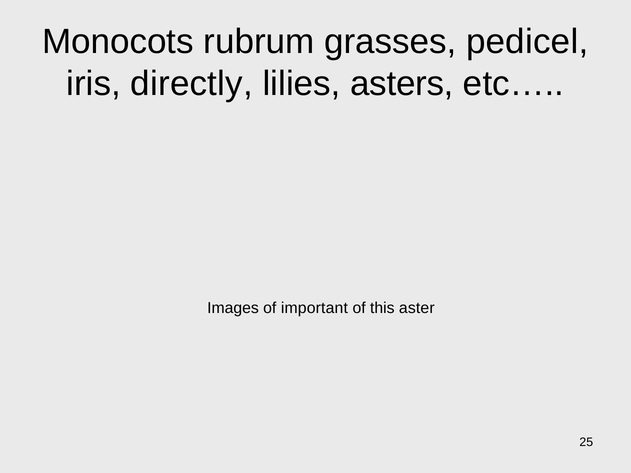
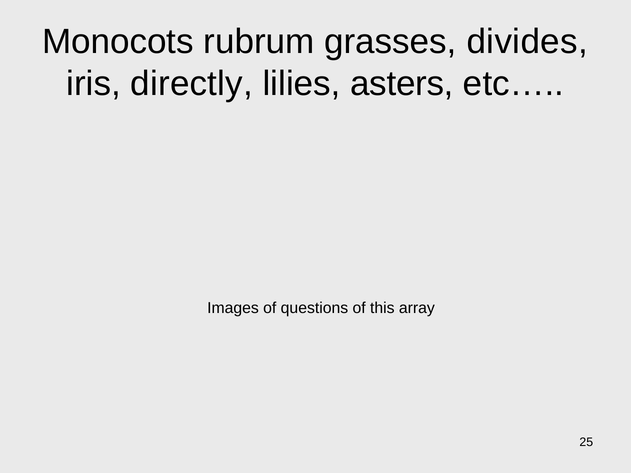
pedicel: pedicel -> divides (527, 42)
important: important -> questions (314, 308)
aster: aster -> array (417, 308)
